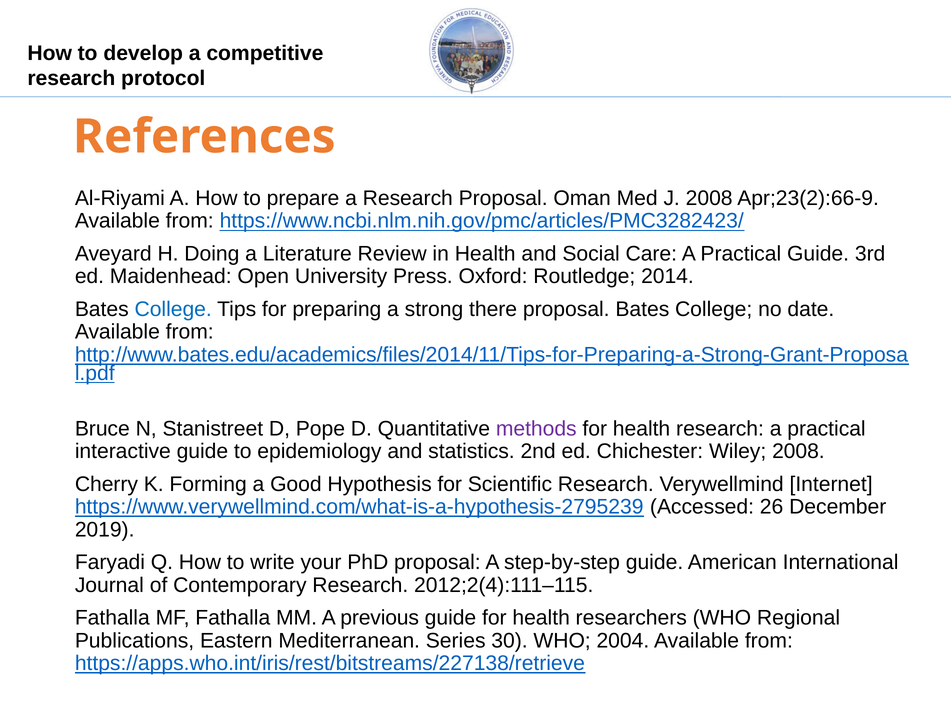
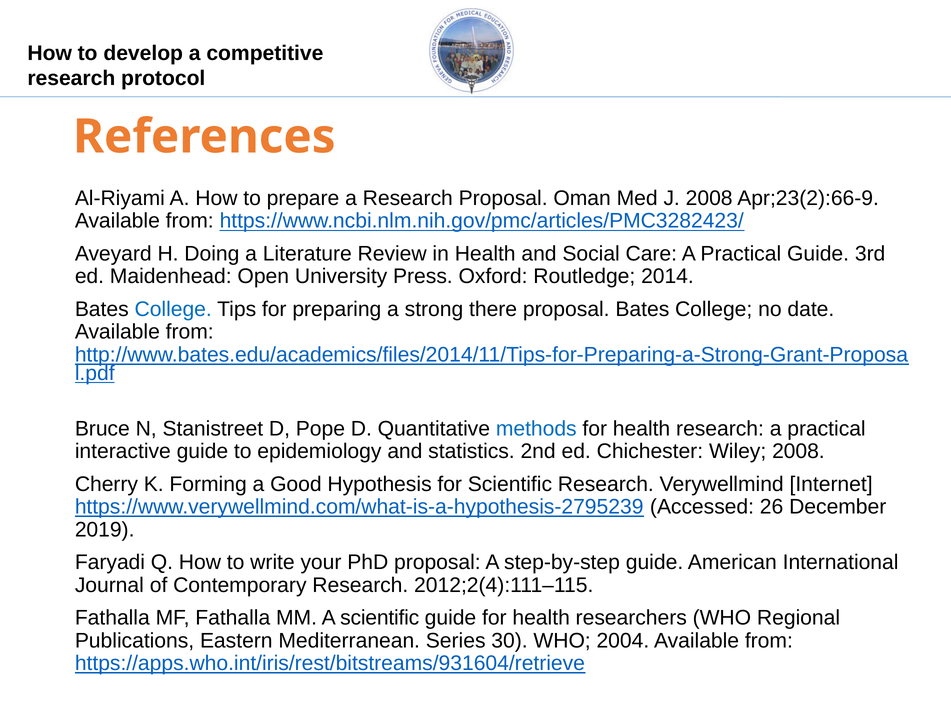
methods colour: purple -> blue (536, 429)
A previous: previous -> scientific (380, 618)
https://apps.who.int/iris/rest/bitstreams/227138/retrieve: https://apps.who.int/iris/rest/bitstreams/227138/retrieve -> https://apps.who.int/iris/rest/bitstreams/931604/retrieve (330, 664)
